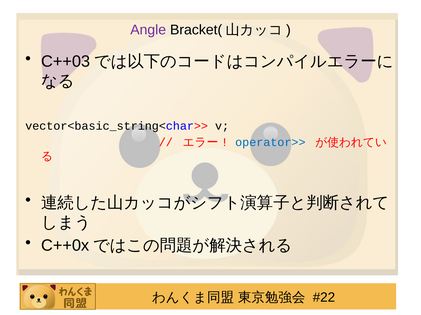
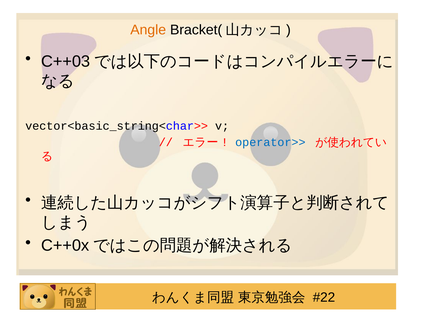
Angle colour: purple -> orange (148, 30)
